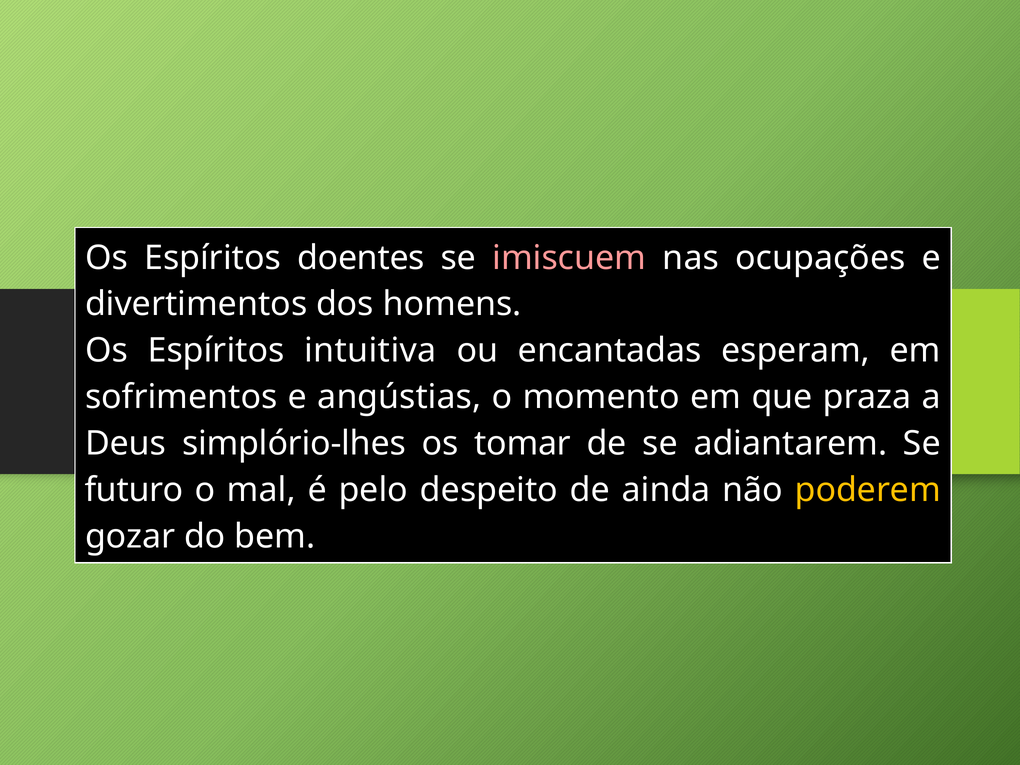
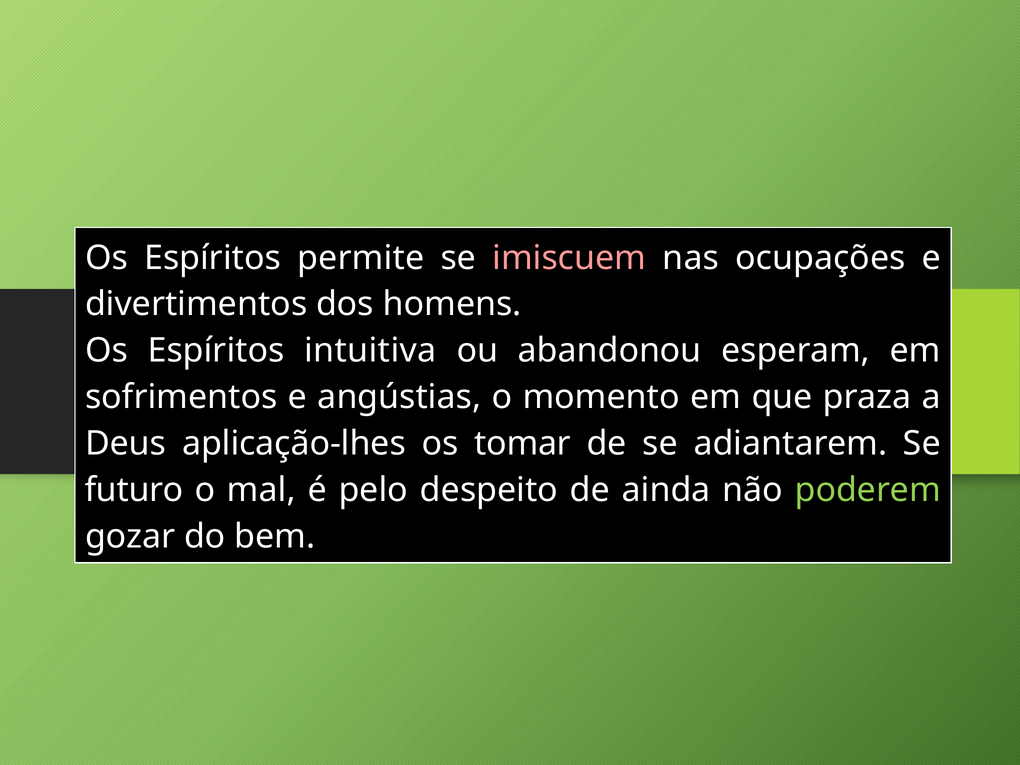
doentes: doentes -> permite (361, 258)
encantadas: encantadas -> abandonou (610, 351)
simplório-lhes: simplório-lhes -> aplicação-lhes (294, 444)
poderem colour: yellow -> light green (868, 490)
